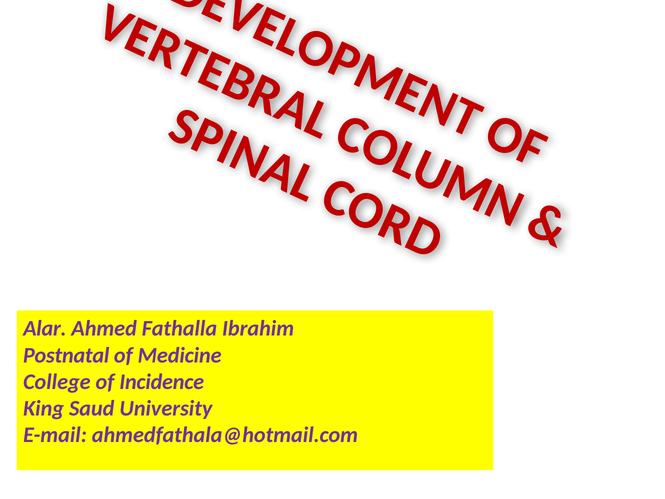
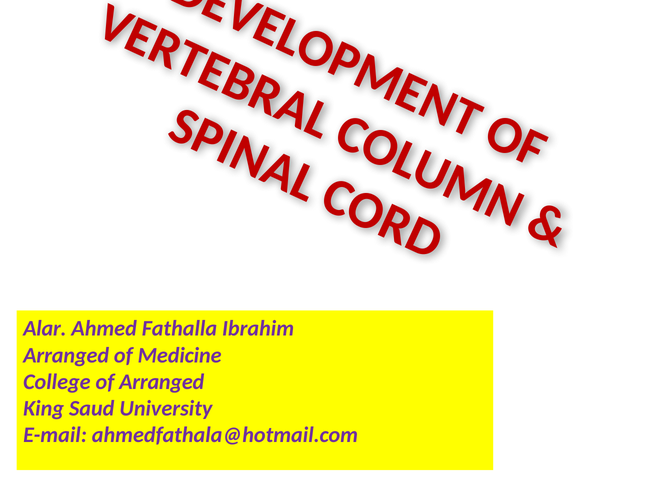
Postnatal: Postnatal -> Arranged (66, 355)
of Incidence: Incidence -> Arranged (162, 382)
